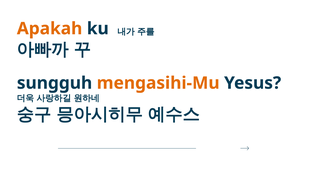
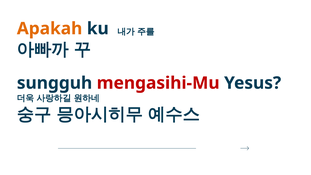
mengasihi-Mu colour: orange -> red (158, 83)
